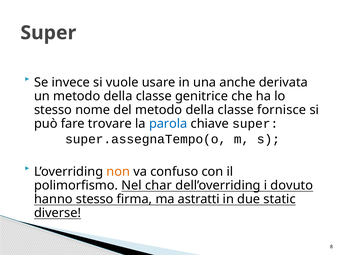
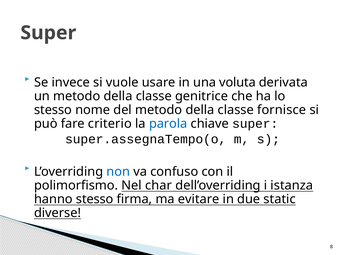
anche: anche -> voluta (238, 83)
trovare: trovare -> criterio (110, 124)
non colour: orange -> blue (118, 172)
dovuto: dovuto -> istanza (292, 186)
astratti: astratti -> evitare (199, 200)
